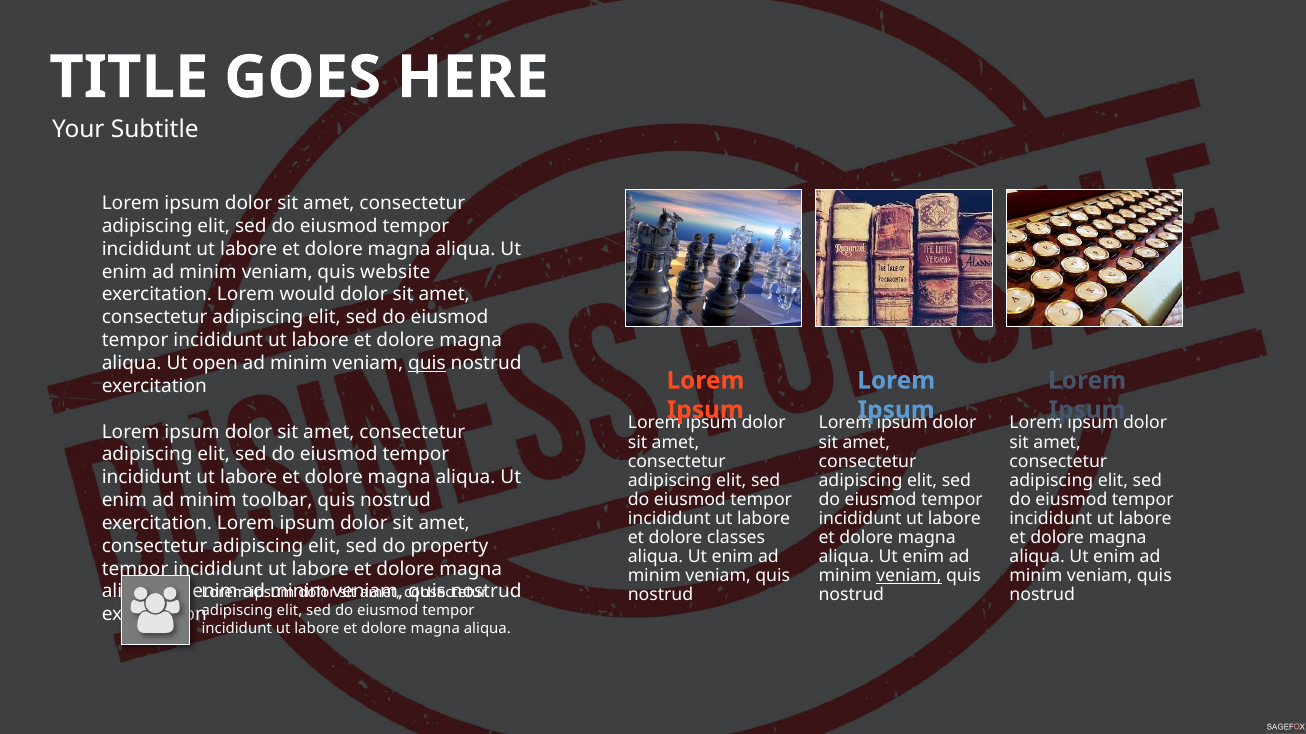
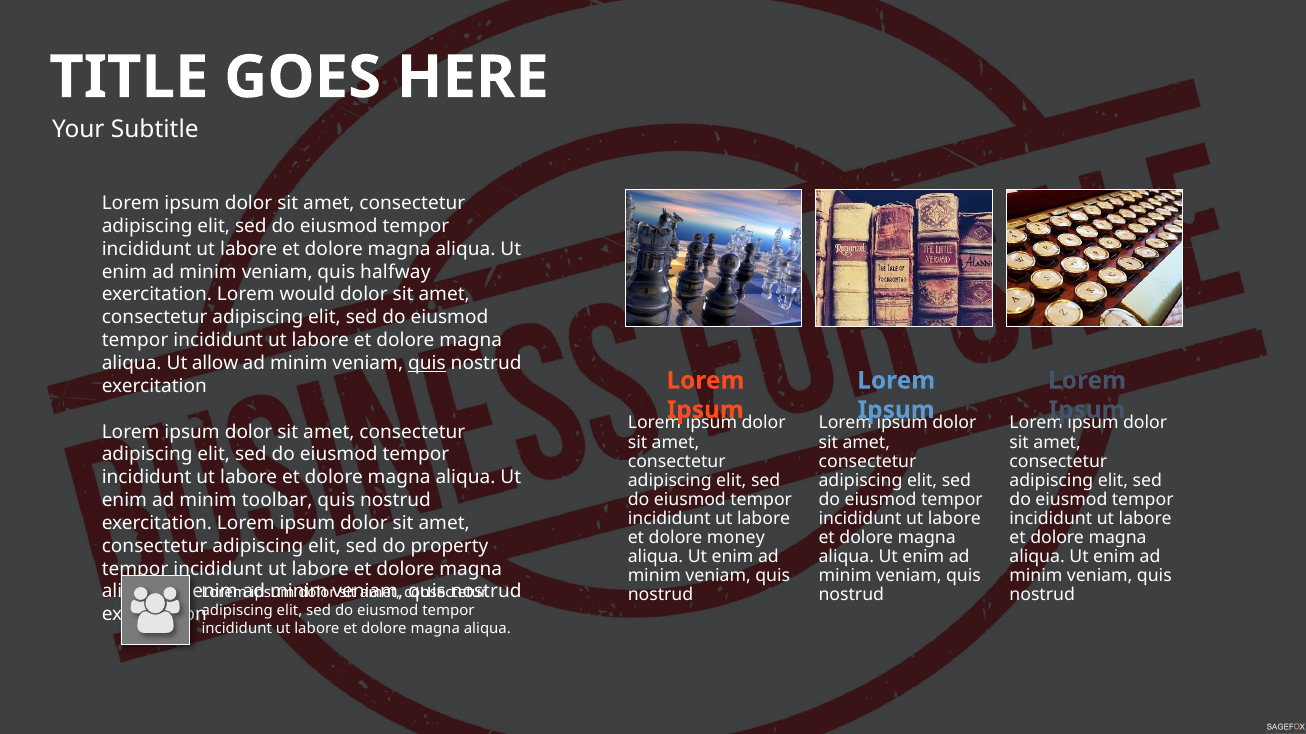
website: website -> halfway (395, 272)
open: open -> allow (215, 364)
classes: classes -> money (736, 538)
veniam underline: present -> none (909, 576)
